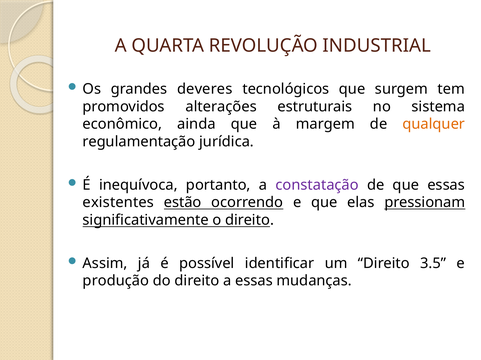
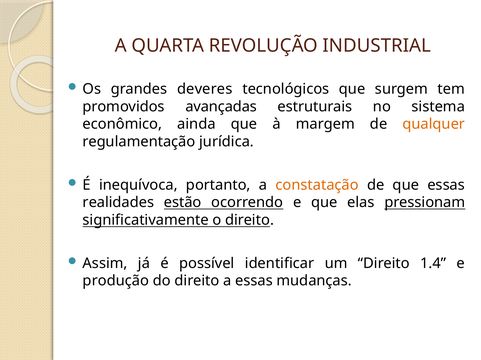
alterações: alterações -> avançadas (221, 107)
constatação colour: purple -> orange (317, 185)
existentes: existentes -> realidades (118, 203)
3.5: 3.5 -> 1.4 (433, 264)
